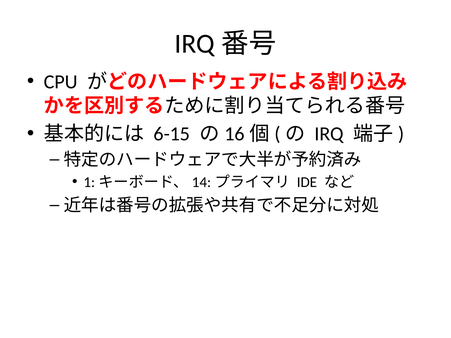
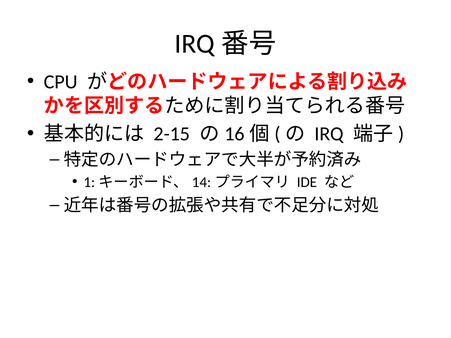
6-15: 6-15 -> 2-15 (172, 134)
